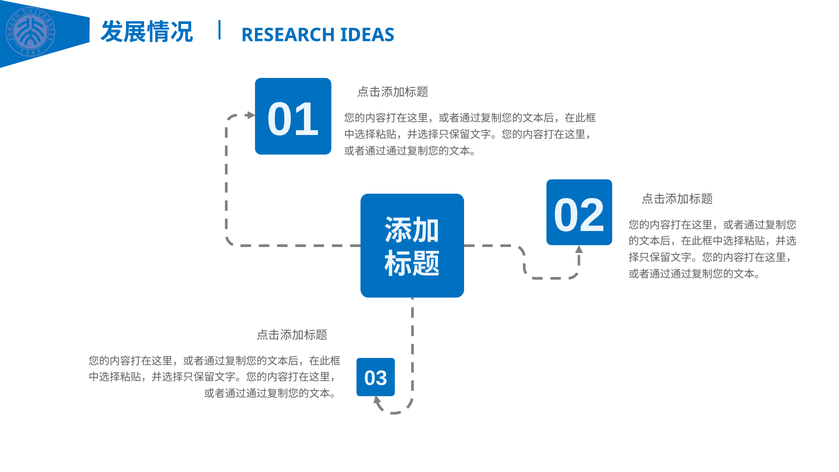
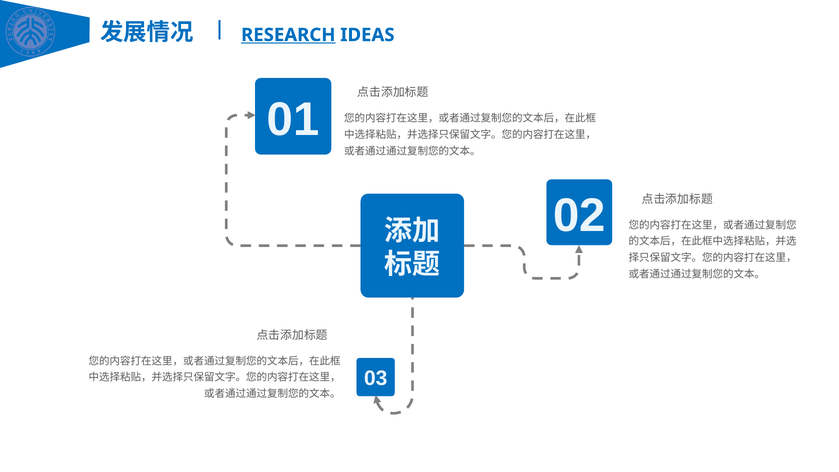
RESEARCH underline: none -> present (288, 35)
